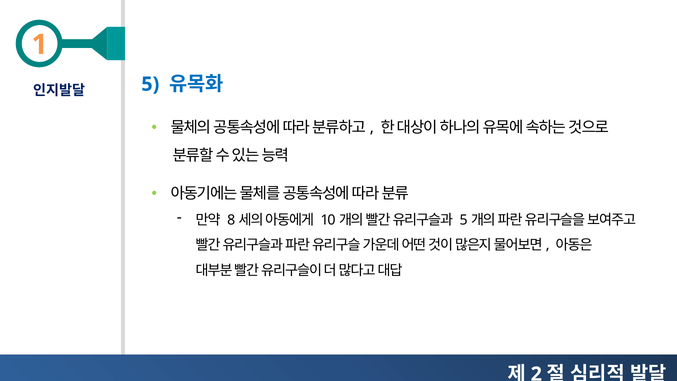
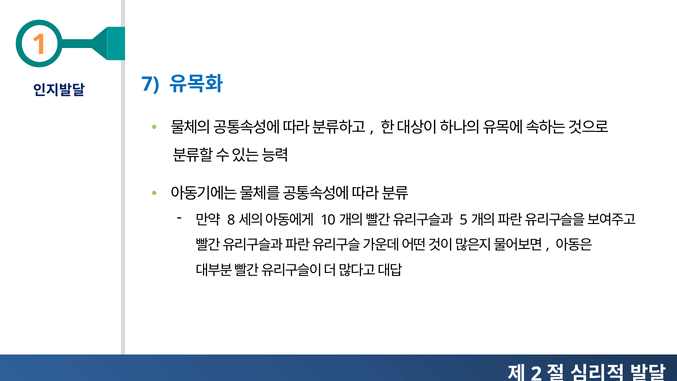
5: 5 -> 7 (150, 84)
